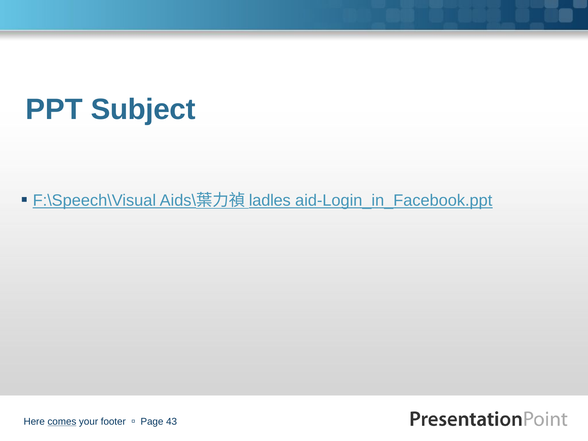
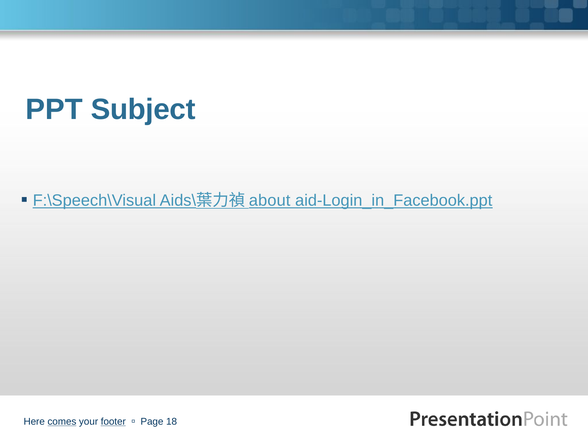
ladles: ladles -> about (270, 201)
footer underline: none -> present (113, 422)
43: 43 -> 18 (172, 422)
